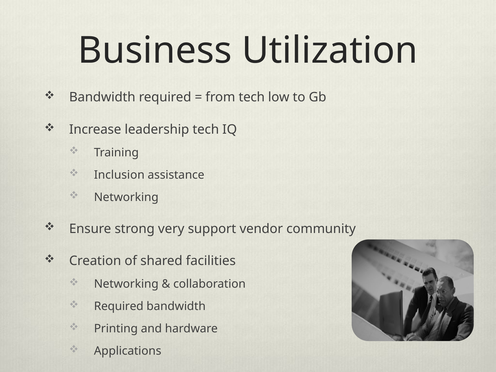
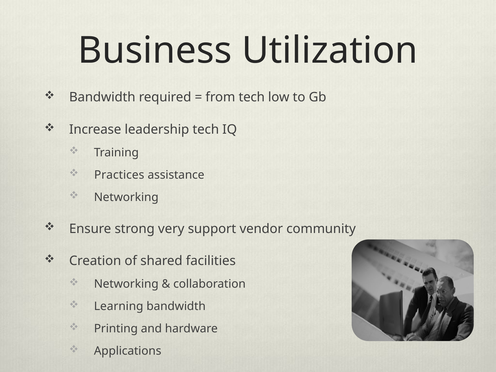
Inclusion: Inclusion -> Practices (119, 175)
Required: Required -> Learning (119, 306)
